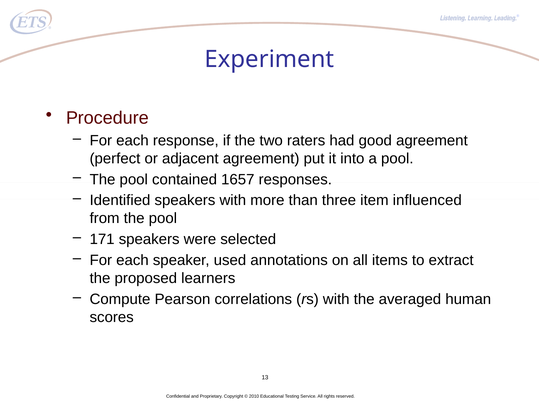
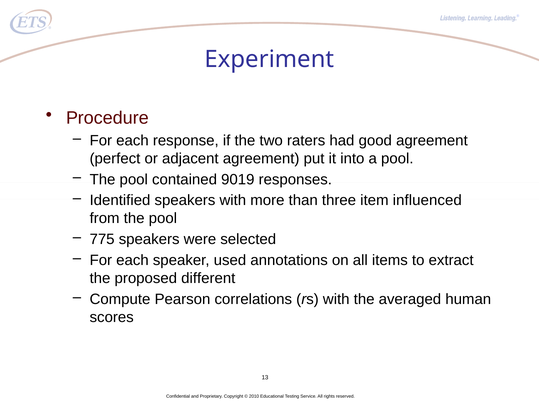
1657: 1657 -> 9019 (238, 180)
171: 171 -> 775 (102, 239)
learners: learners -> different (208, 278)
